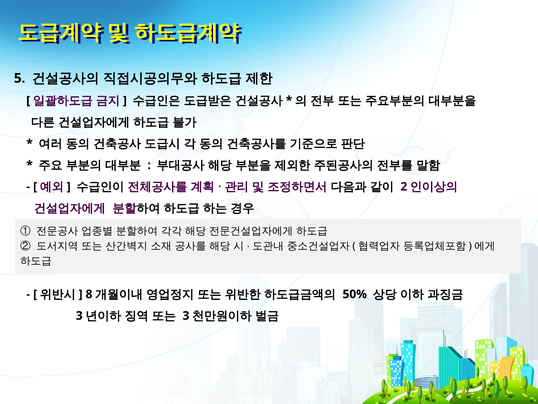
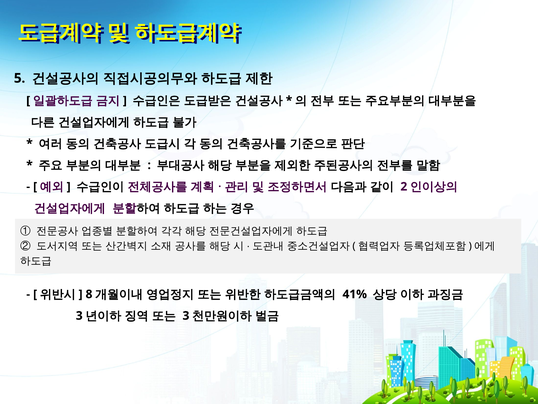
50%: 50% -> 41% (355, 294)
